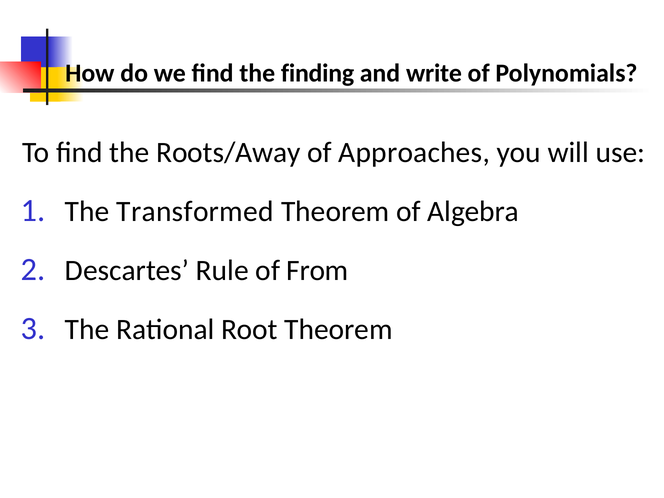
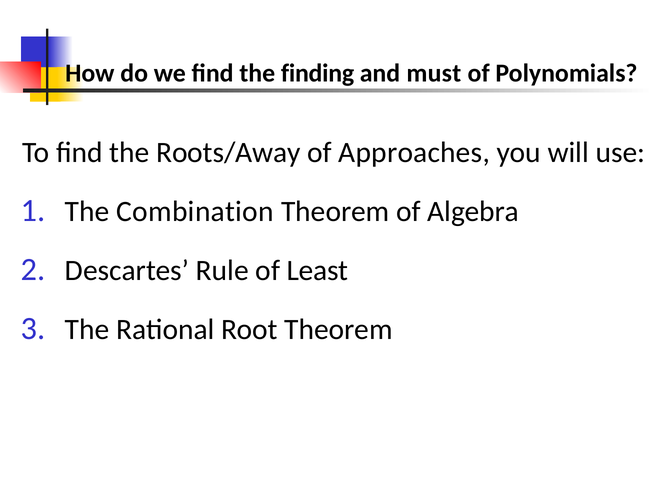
write: write -> must (434, 73)
Transformed: Transformed -> Combination (195, 212)
From: From -> Least (317, 271)
